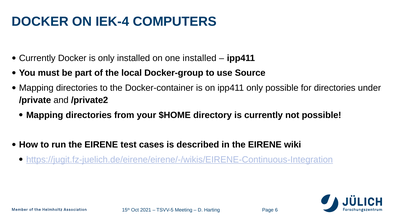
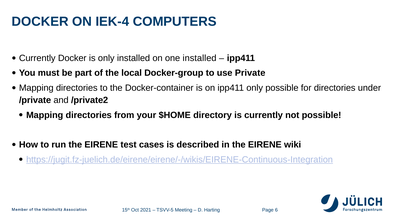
Source: Source -> Private (250, 73)
